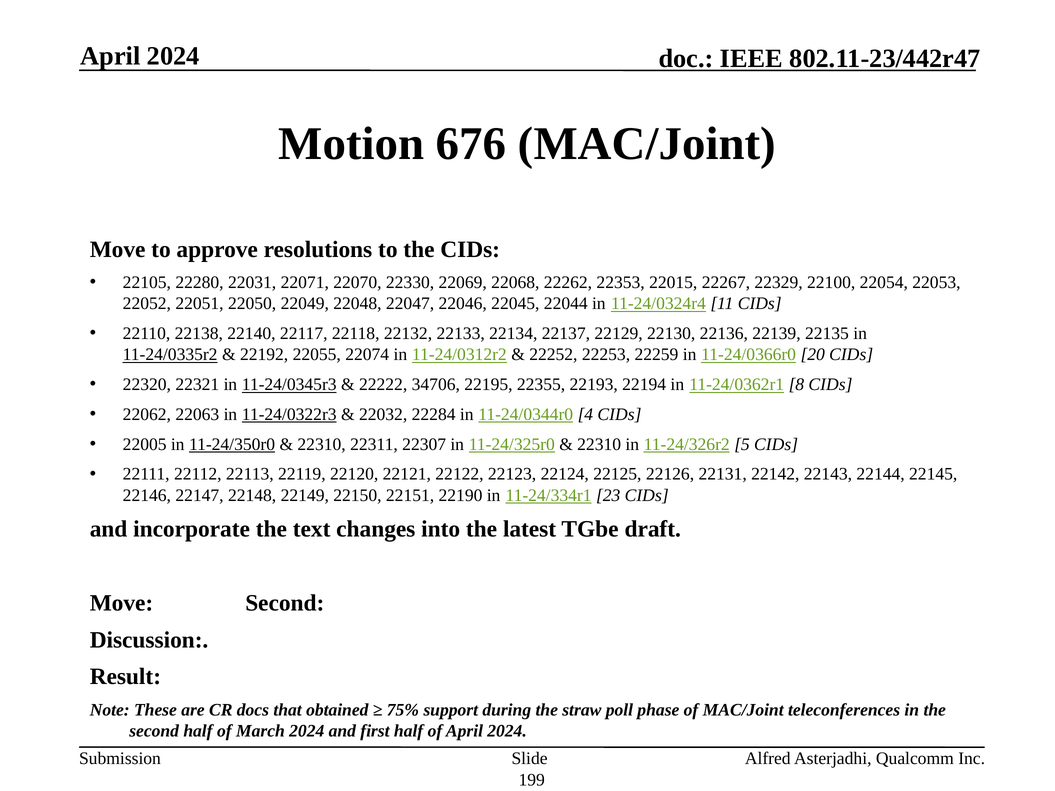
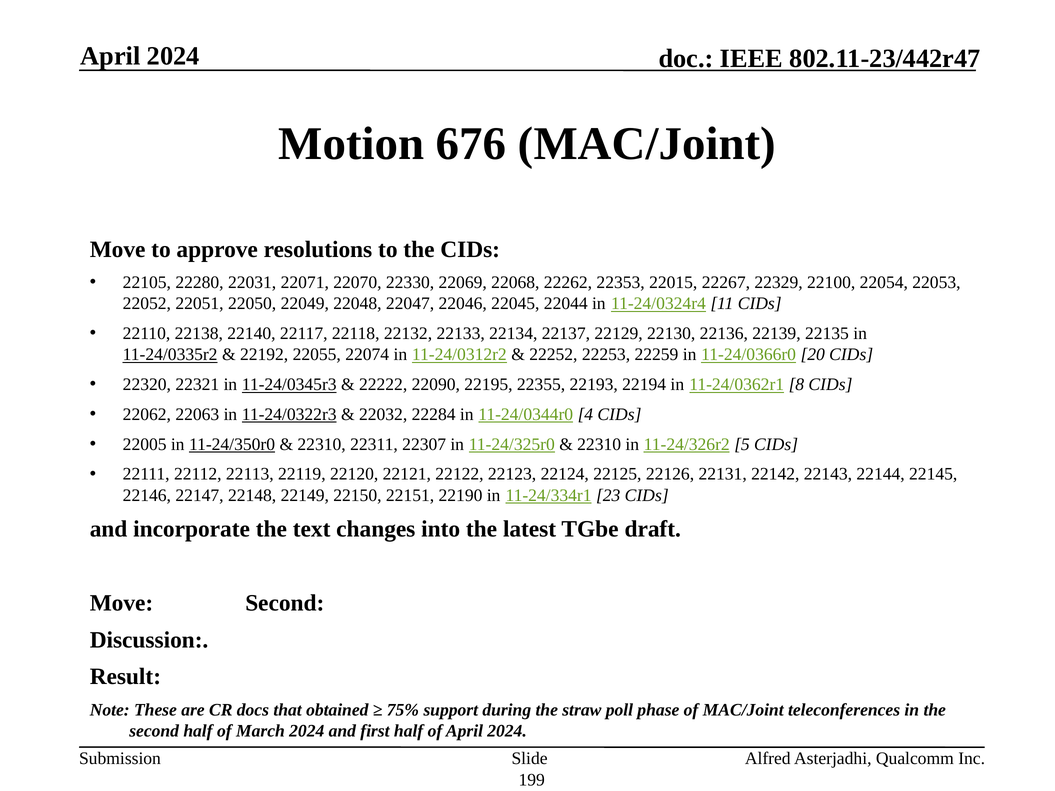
34706: 34706 -> 22090 (436, 385)
